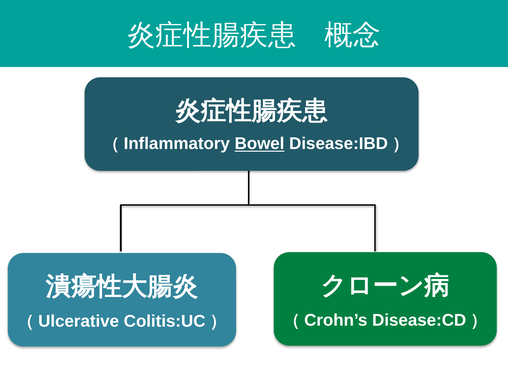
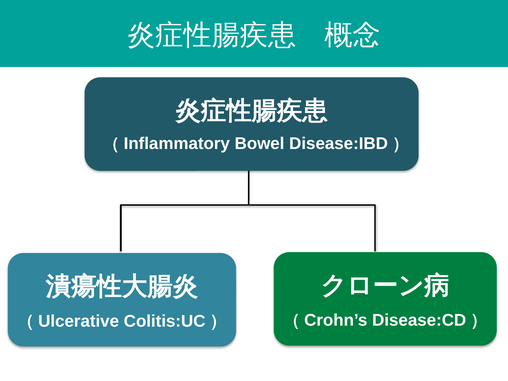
Bowel underline: present -> none (260, 144)
